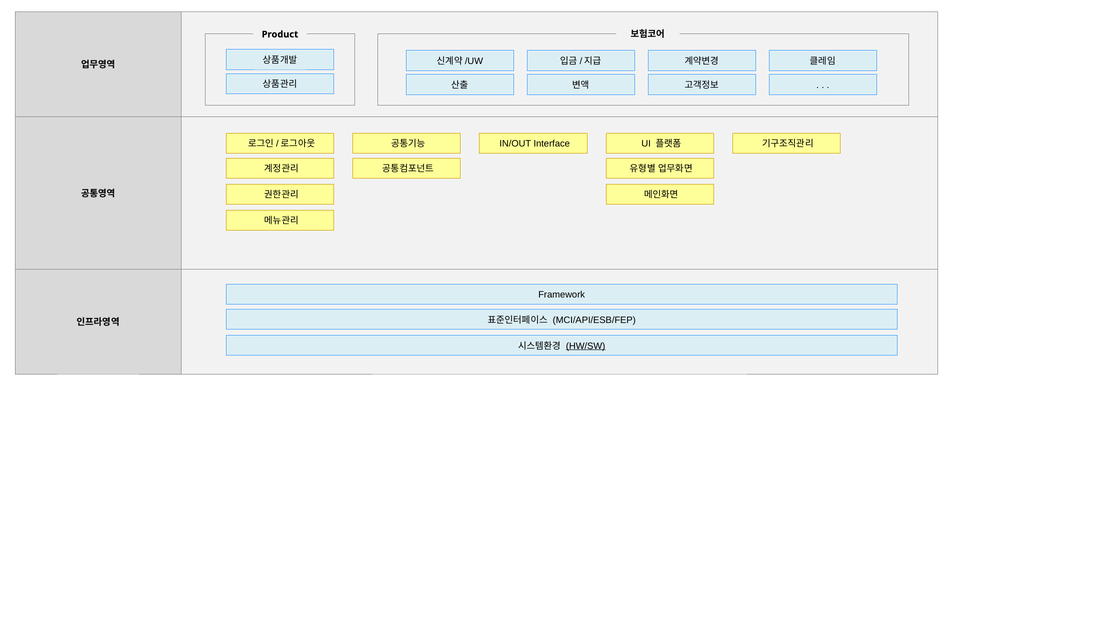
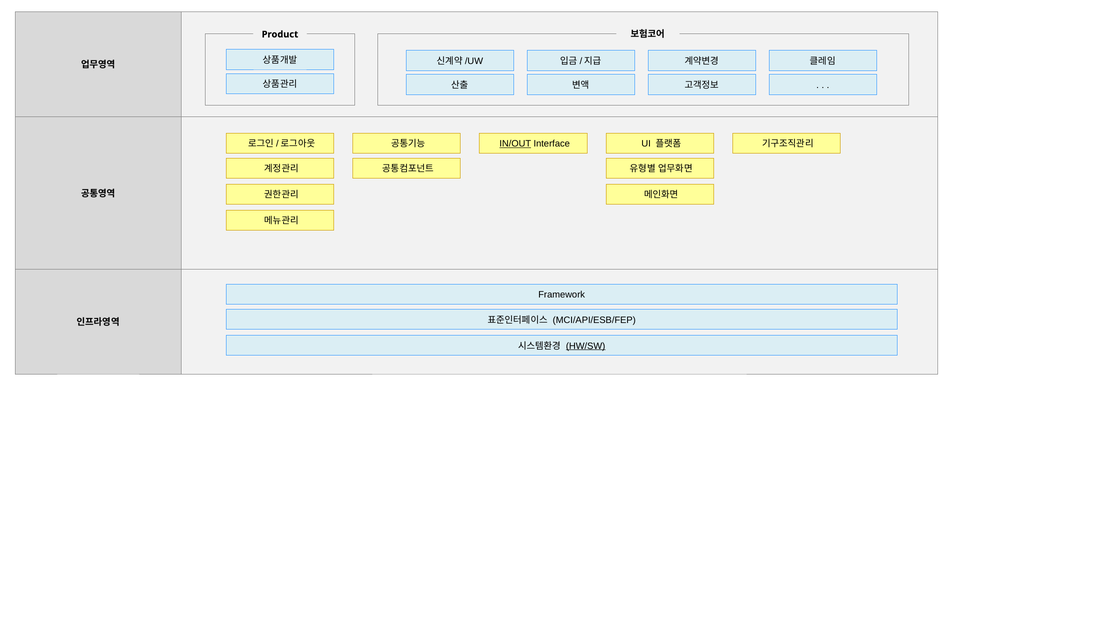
IN/OUT underline: none -> present (515, 144)
